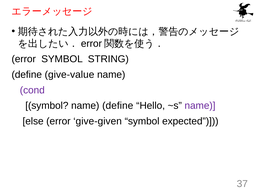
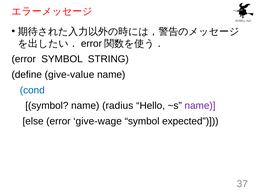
cond colour: purple -> blue (32, 90)
name define: define -> radius (118, 106)
give-given: give-given -> give-wage (98, 121)
